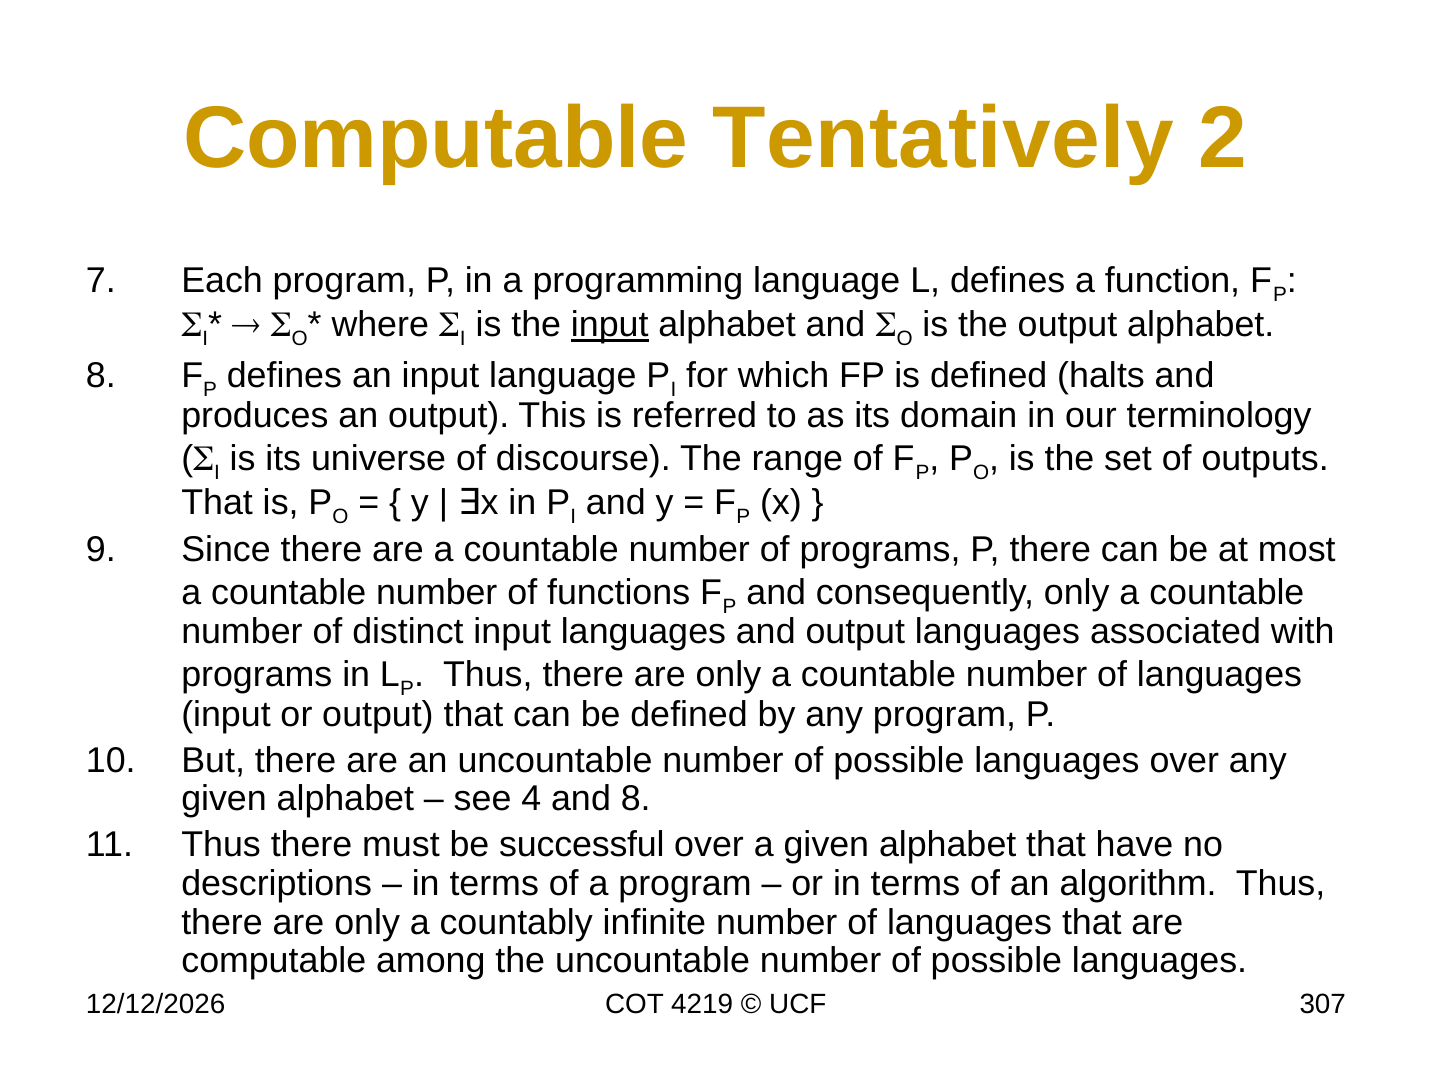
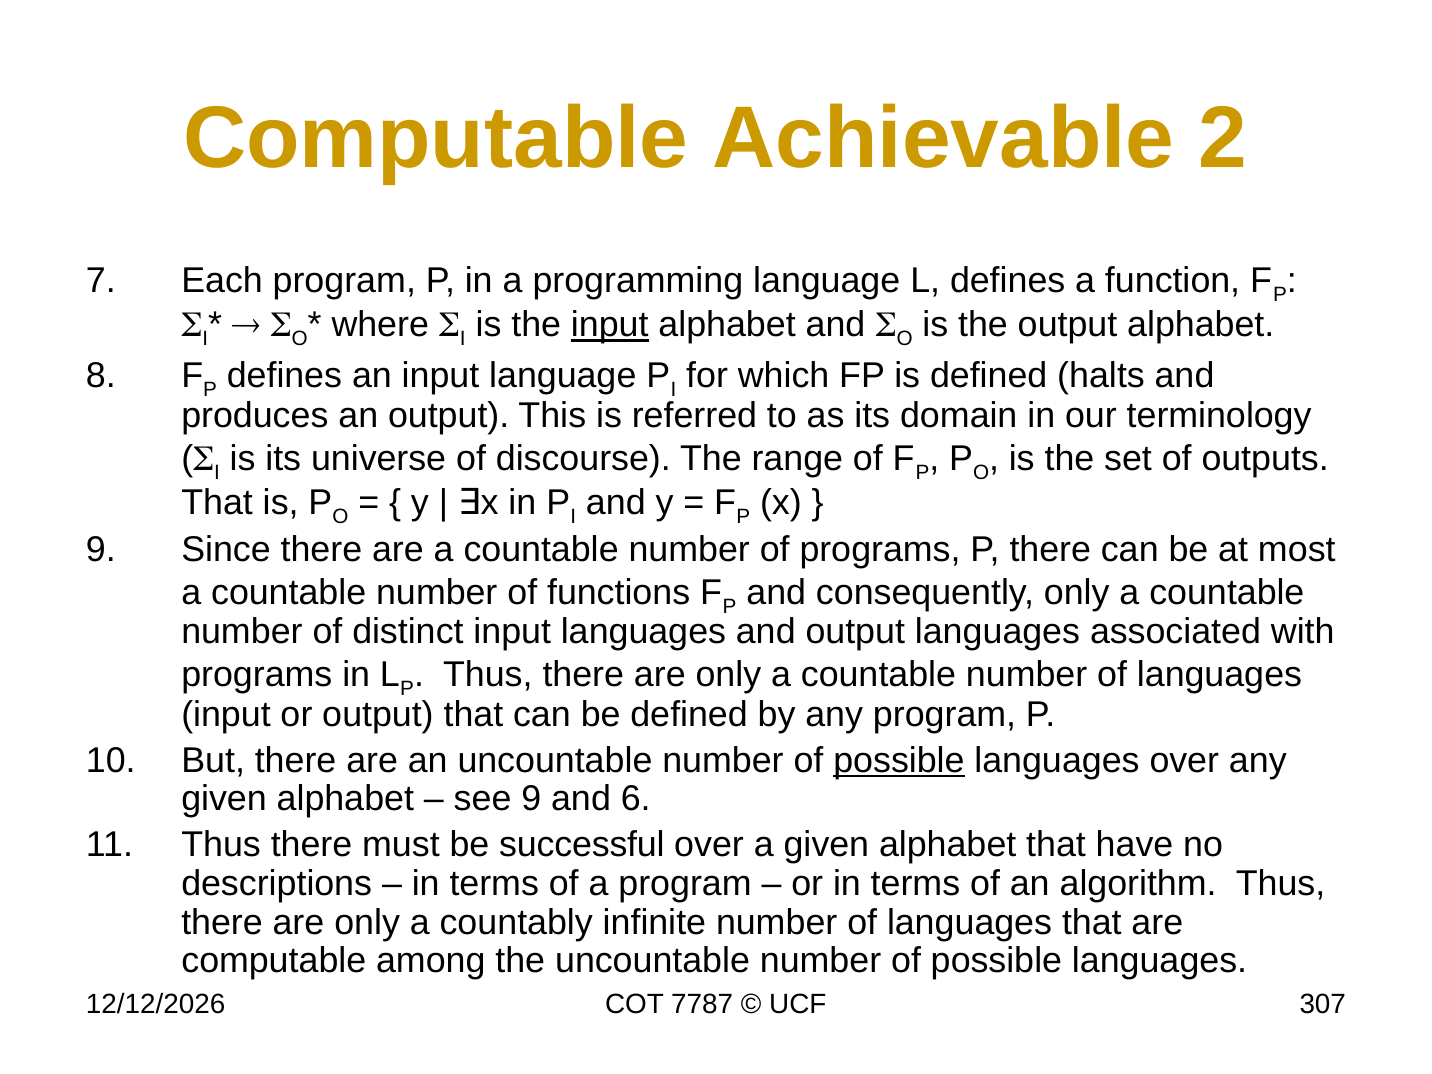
Tentatively: Tentatively -> Achievable (943, 139)
possible underline: none -> present (899, 761)
see 4: 4 -> 9 (531, 799)
and 8: 8 -> 6 (636, 799)
4219: 4219 -> 7787 (702, 1004)
